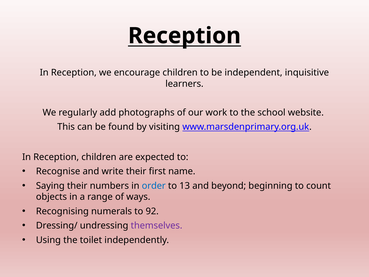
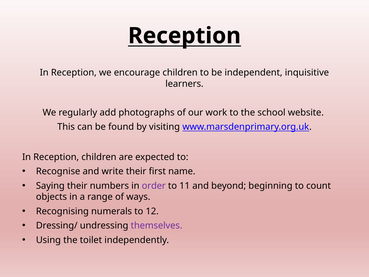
order colour: blue -> purple (154, 186)
13: 13 -> 11 (185, 186)
92: 92 -> 12 (152, 211)
